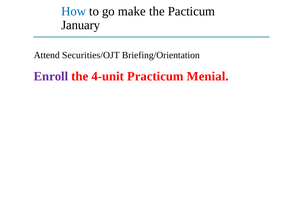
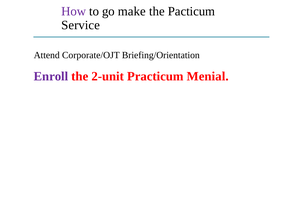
How colour: blue -> purple (74, 11)
January: January -> Service (81, 25)
Securities/OJT: Securities/OJT -> Corporate/OJT (91, 55)
4-unit: 4-unit -> 2-unit (108, 76)
